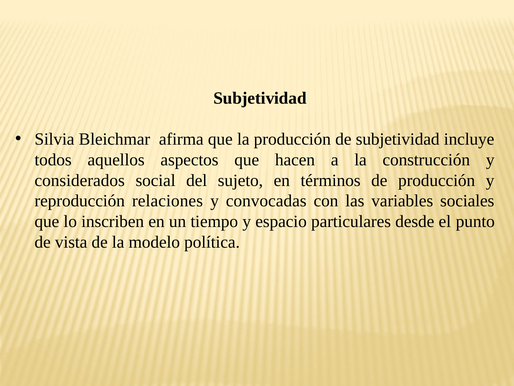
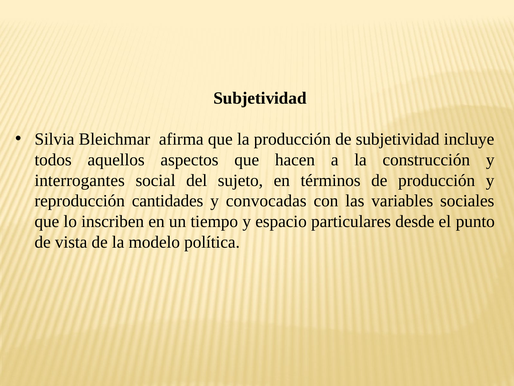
considerados: considerados -> interrogantes (80, 180)
relaciones: relaciones -> cantidades (168, 201)
